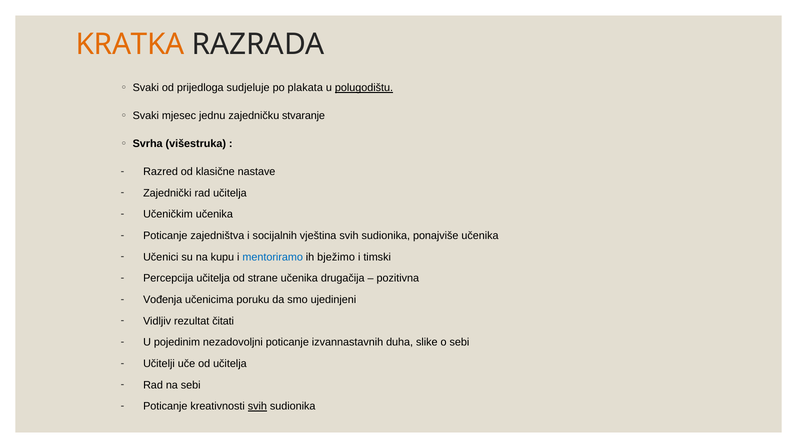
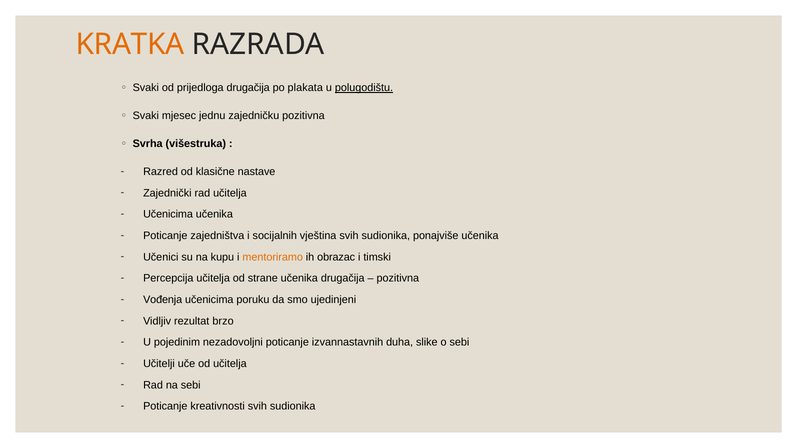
prijedloga sudjeluje: sudjeluje -> drugačija (248, 88)
zajedničku stvaranje: stvaranje -> pozitivna (303, 116)
Učeničkim: Učeničkim -> Učenicima (168, 214)
mentoriramo colour: blue -> orange (273, 257)
bježimo: bježimo -> obrazac (336, 257)
čitati: čitati -> brzo (223, 321)
svih underline: present -> none (257, 407)
